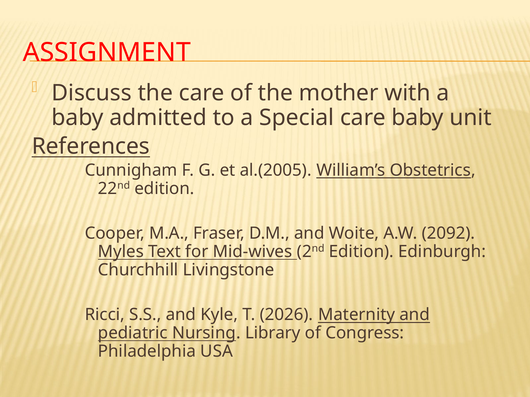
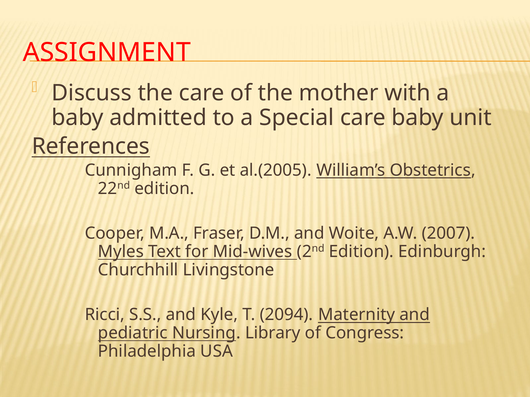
2092: 2092 -> 2007 (448, 234)
2026: 2026 -> 2094 (286, 315)
